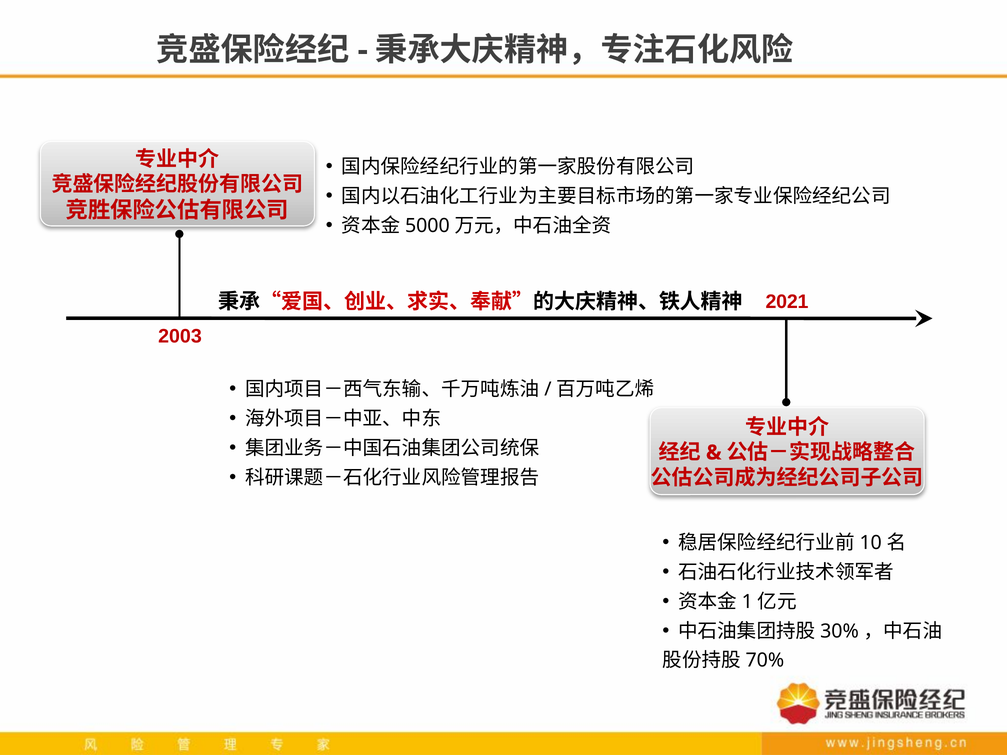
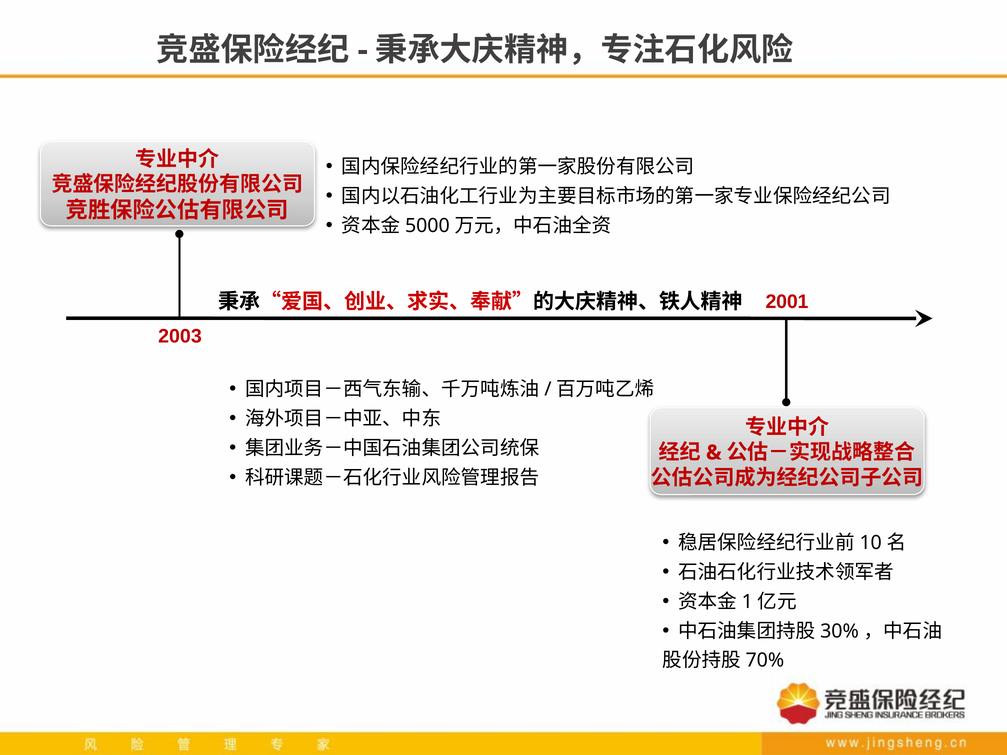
2021: 2021 -> 2001 (787, 302)
